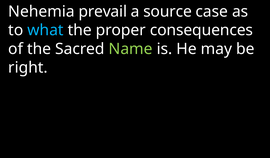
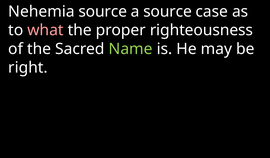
Nehemia prevail: prevail -> source (103, 11)
what colour: light blue -> pink (45, 30)
consequences: consequences -> righteousness (201, 30)
